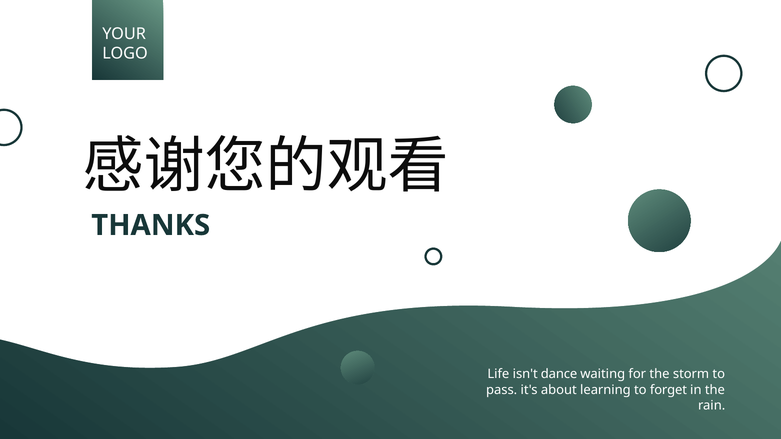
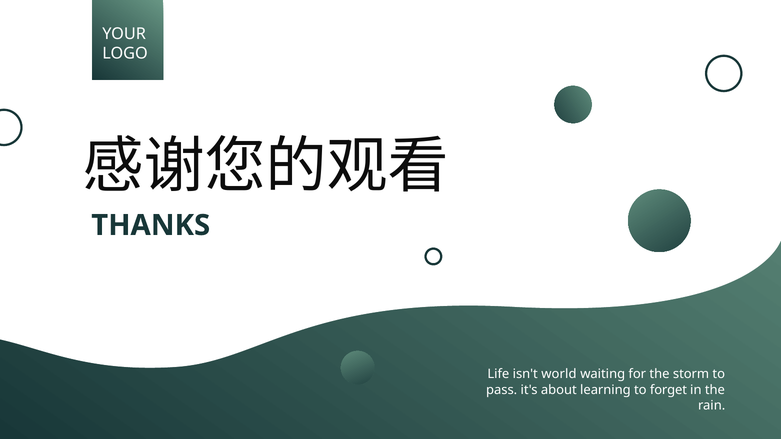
dance: dance -> world (559, 374)
